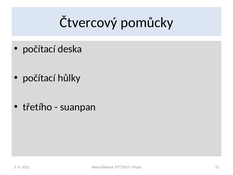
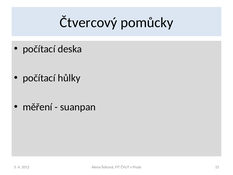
třetího: třetího -> měření (37, 107)
